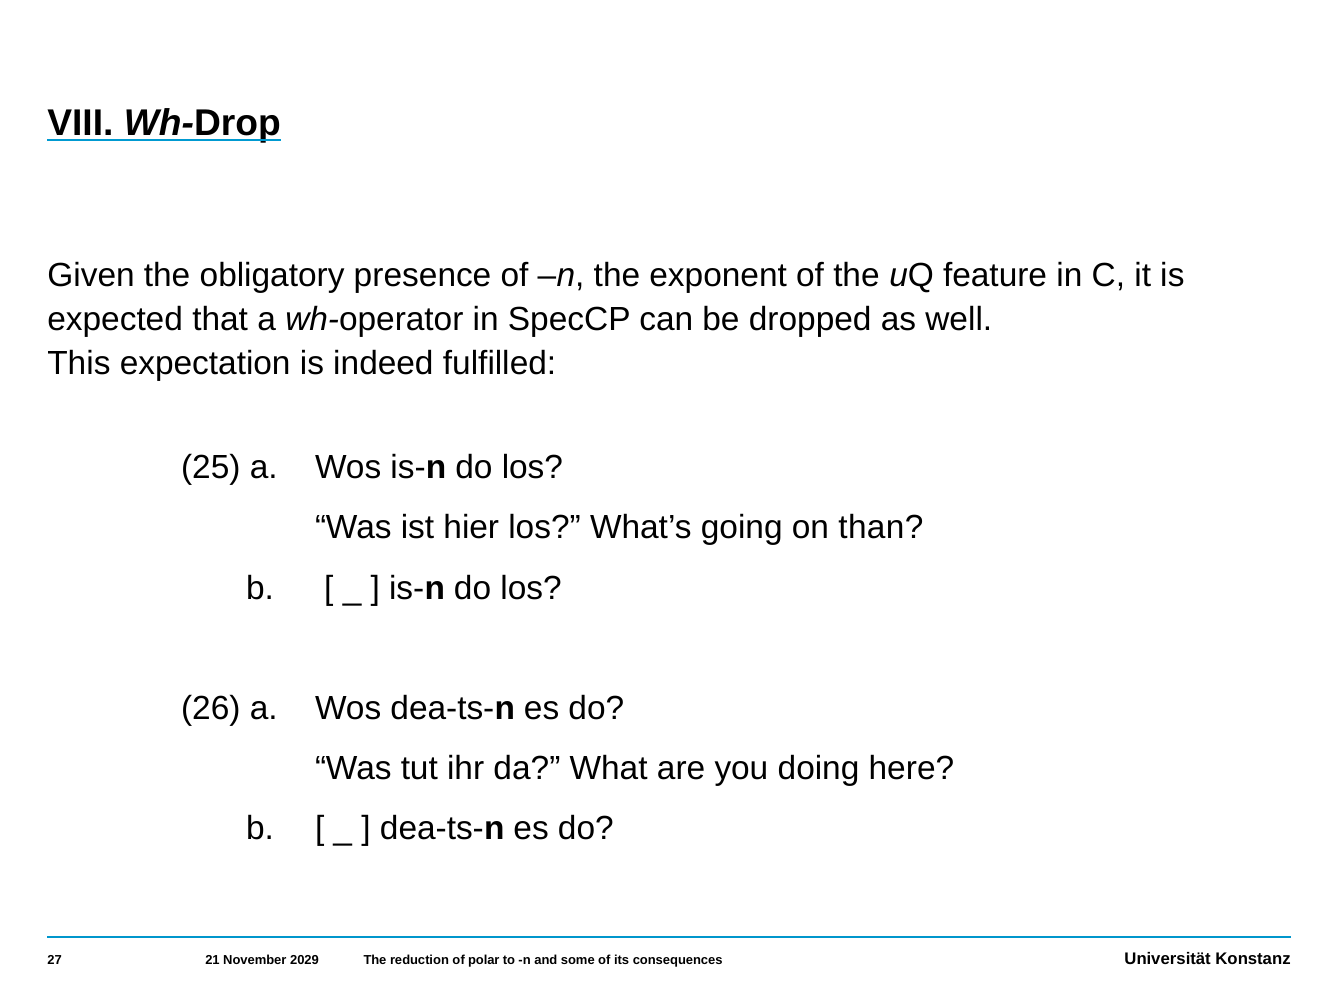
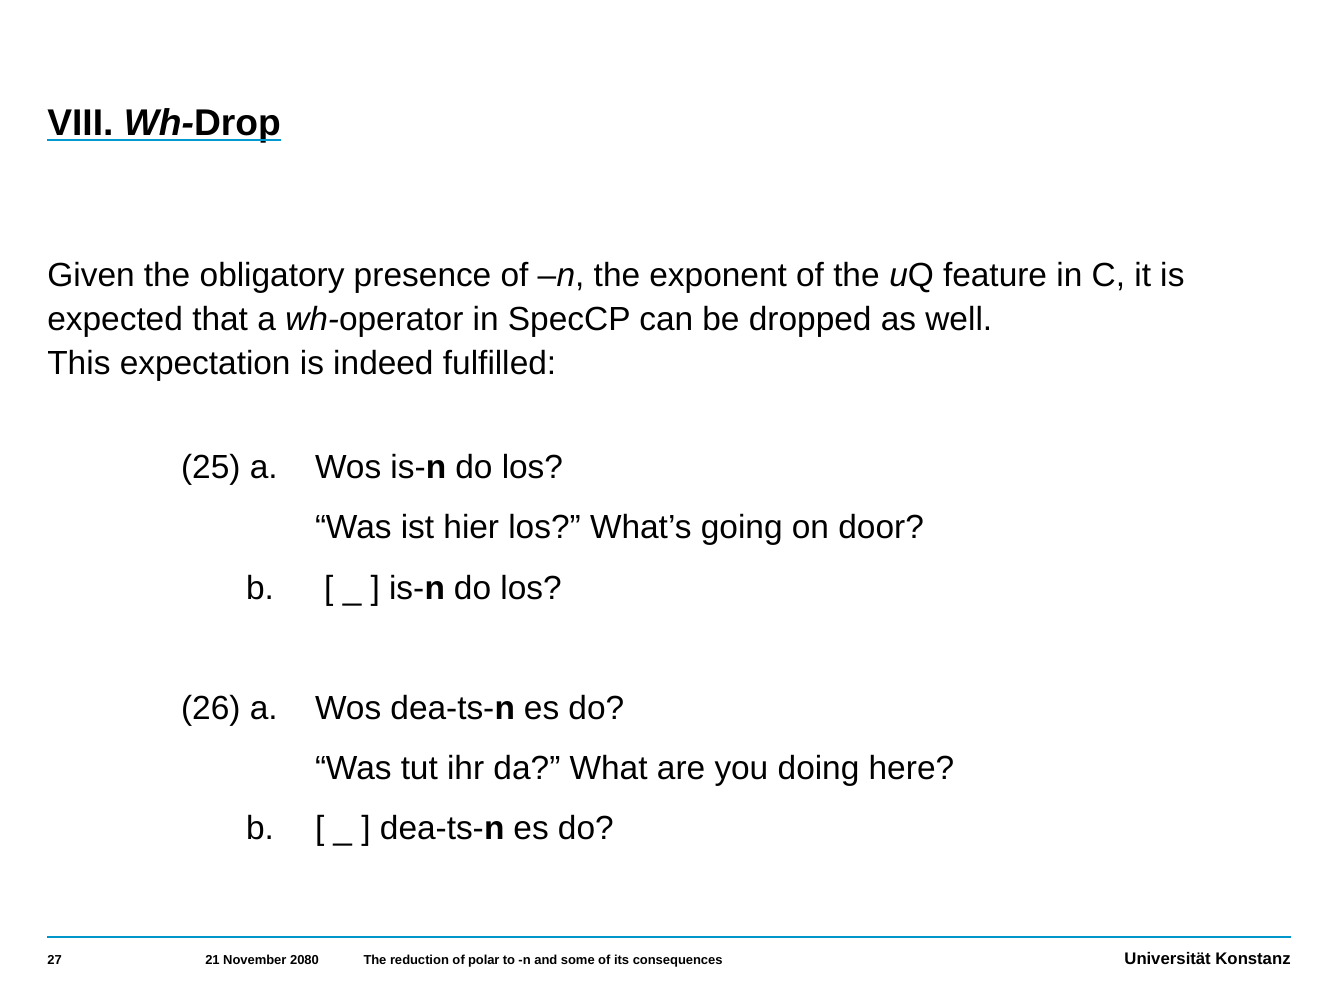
than: than -> door (881, 528)
2029: 2029 -> 2080 (305, 961)
